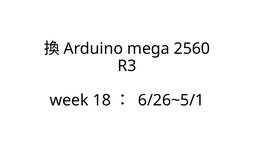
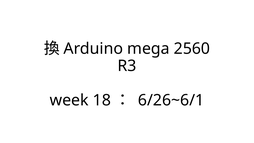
6/26~5/1: 6/26~5/1 -> 6/26~6/1 (171, 100)
